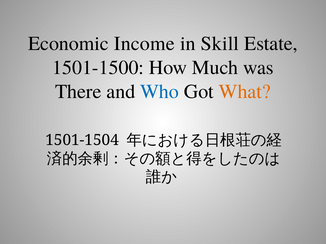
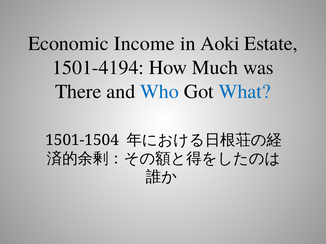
Skill: Skill -> Aoki (220, 44)
1501-1500: 1501-1500 -> 1501-4194 (98, 68)
What colour: orange -> blue (245, 92)
